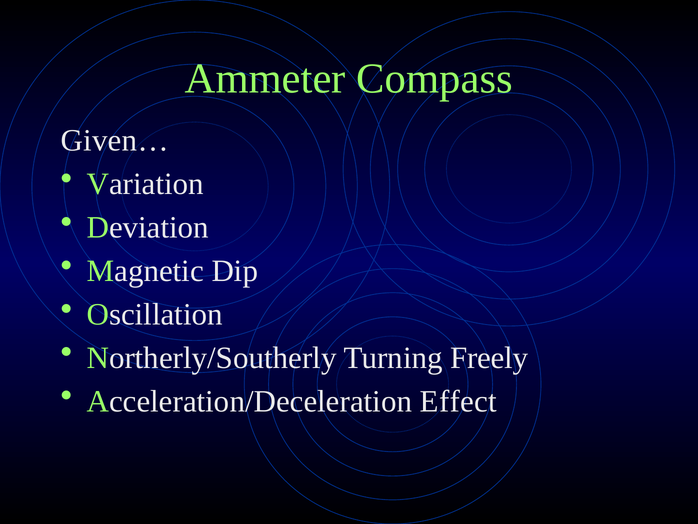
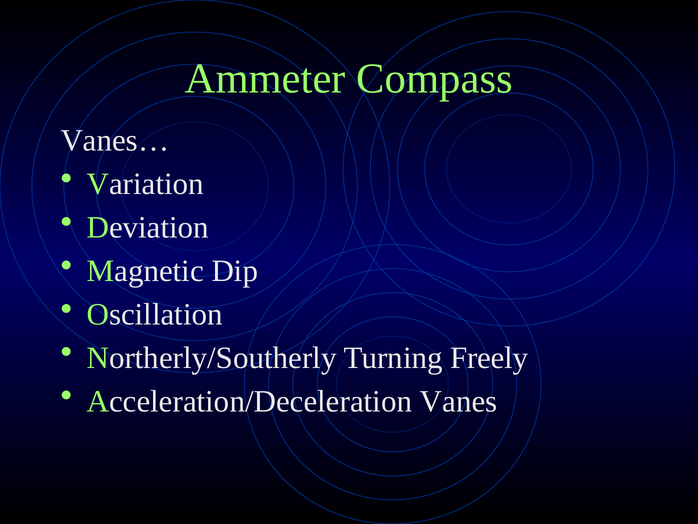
Given…: Given… -> Vanes… (115, 141)
Effect: Effect -> Vanes (459, 401)
